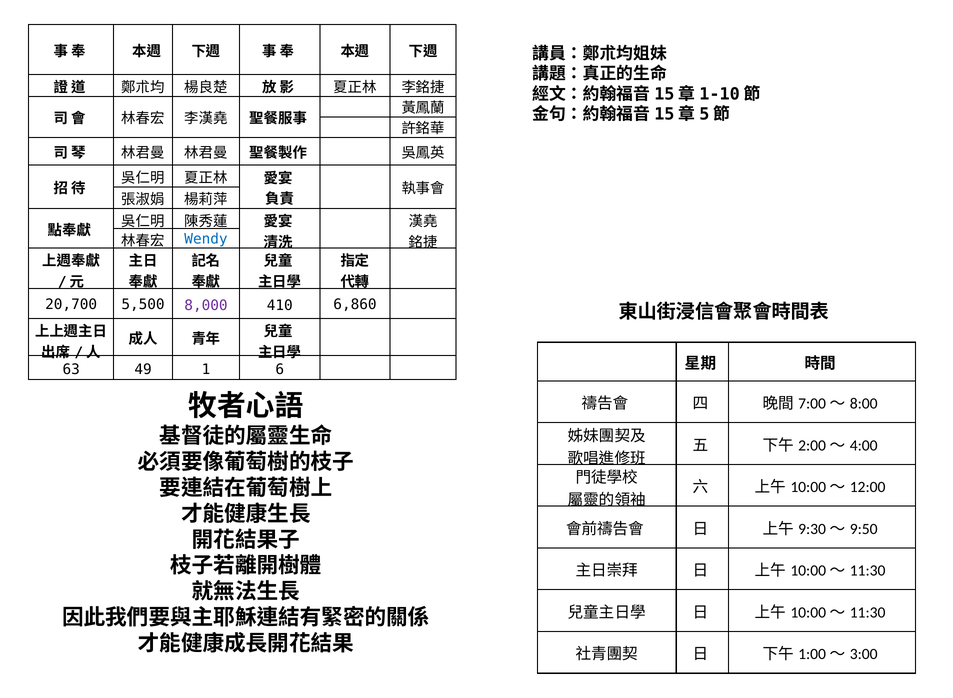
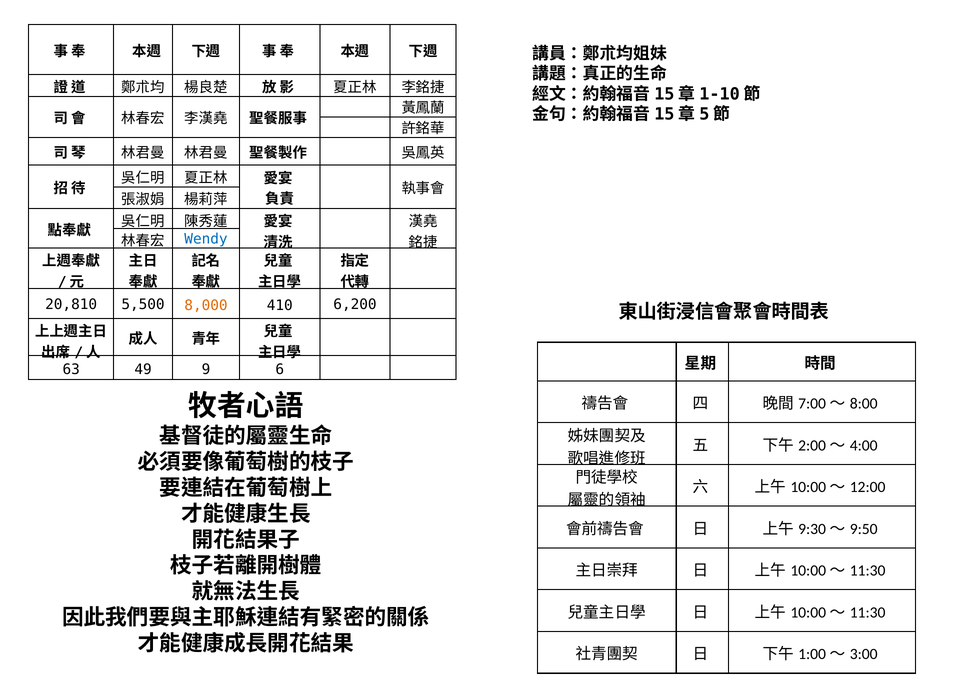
20,700: 20,700 -> 20,810 (71, 304)
8,000 colour: purple -> orange (206, 305)
6,860: 6,860 -> 6,200 (355, 304)
1: 1 -> 9 (206, 369)
